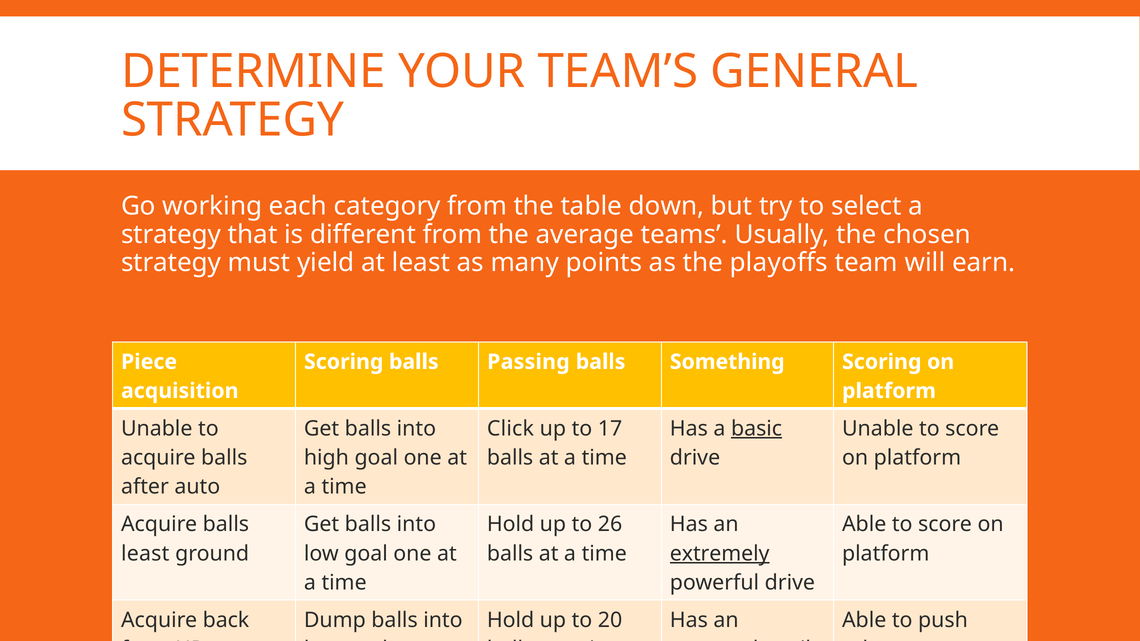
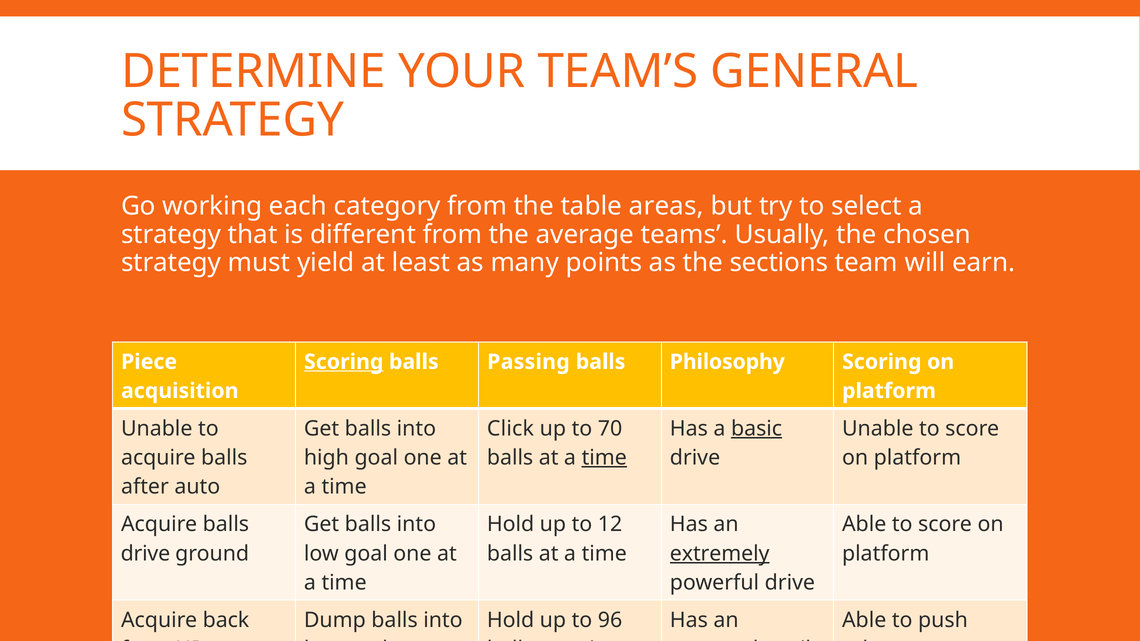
down: down -> areas (666, 206)
playoffs: playoffs -> sections (779, 263)
Scoring underline: none -> present (344, 362)
Something: Something -> Philosophy (727, 362)
17: 17 -> 70 (610, 429)
time underline: none -> present (604, 458)
26: 26 -> 12 (610, 525)
least: least -> drive (145, 554)
20: 20 -> 96 (610, 620)
